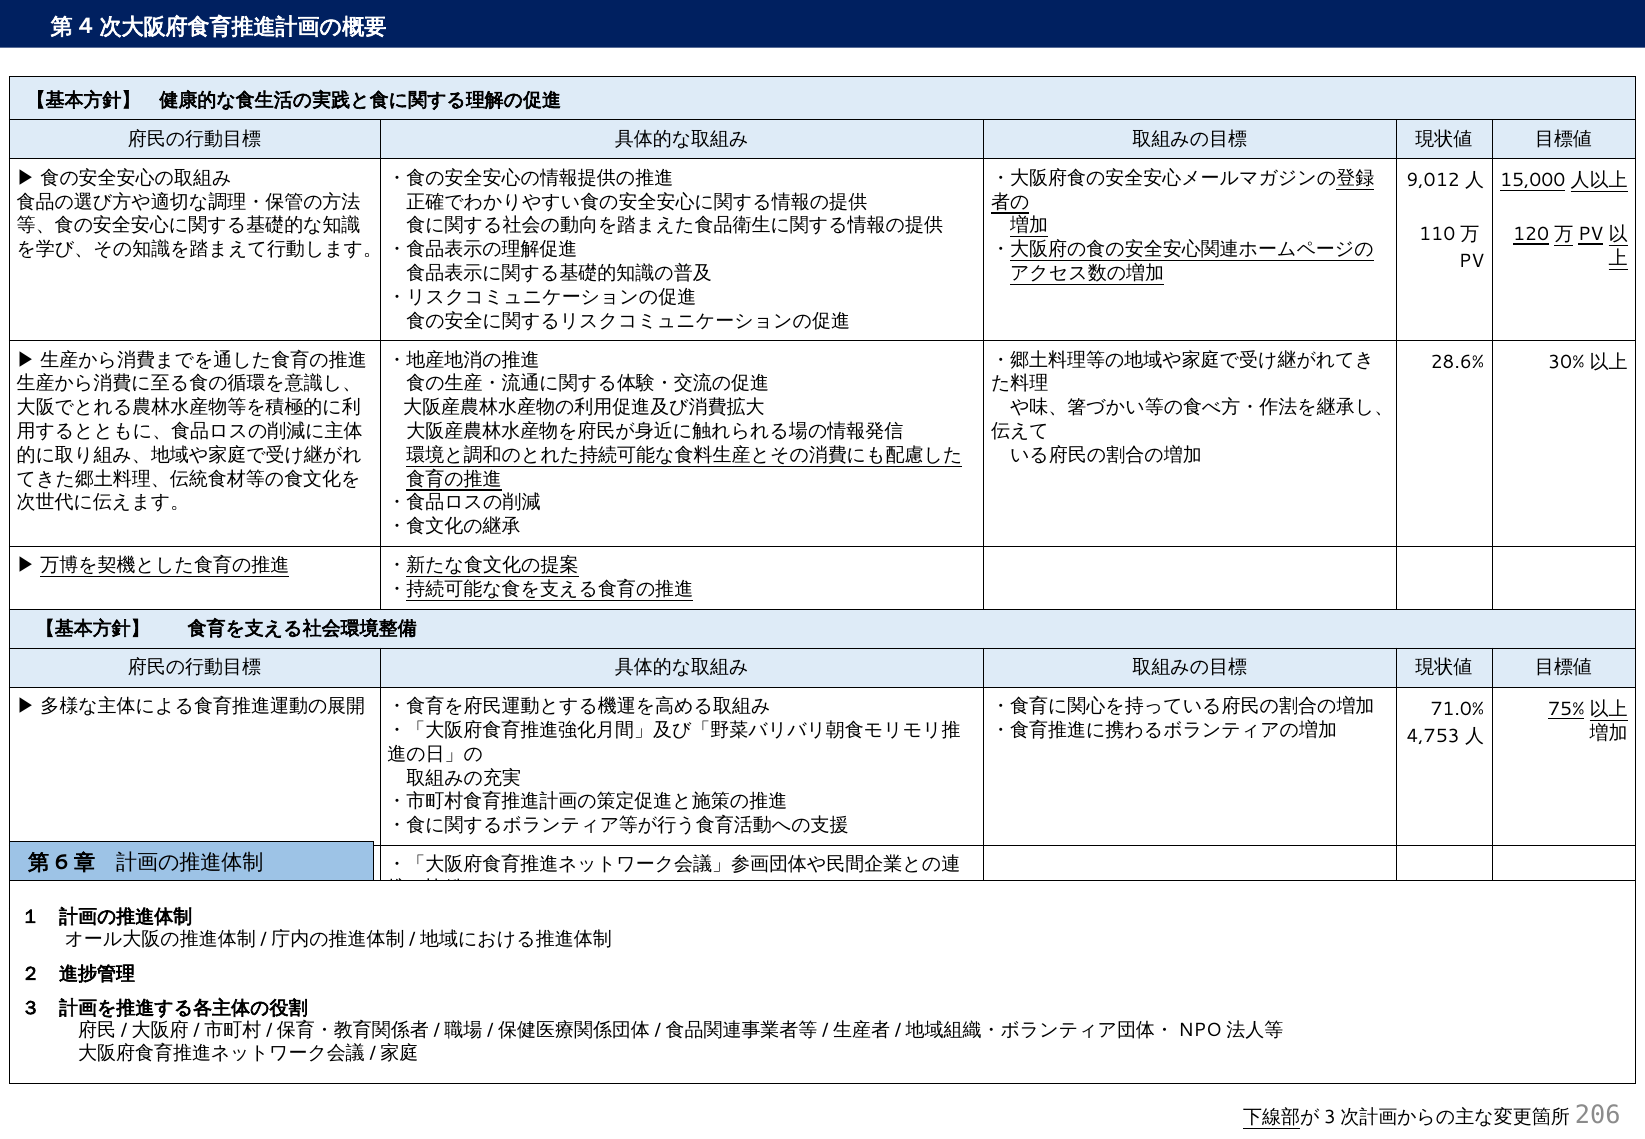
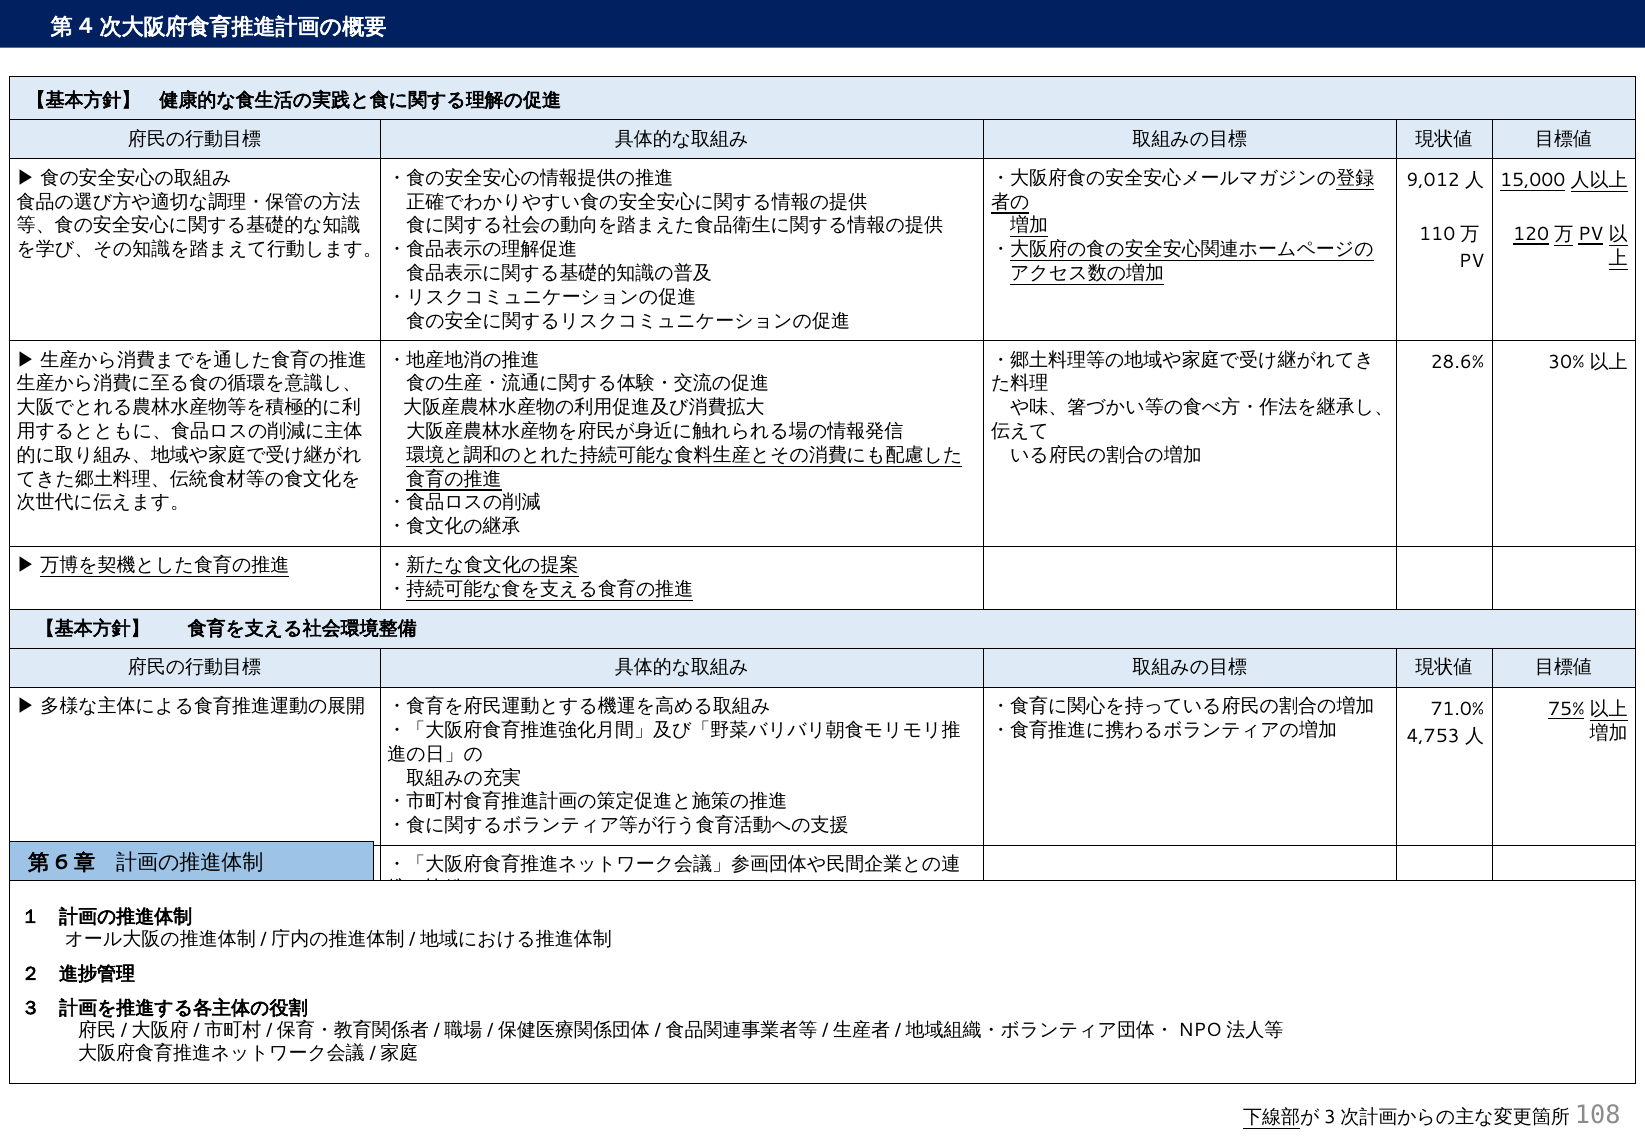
206: 206 -> 108 (1598, 1115)
